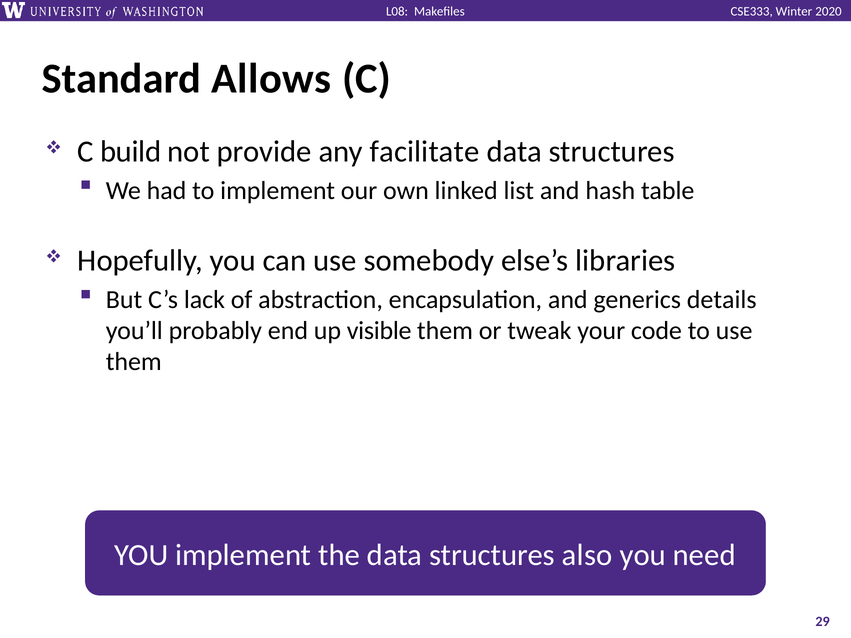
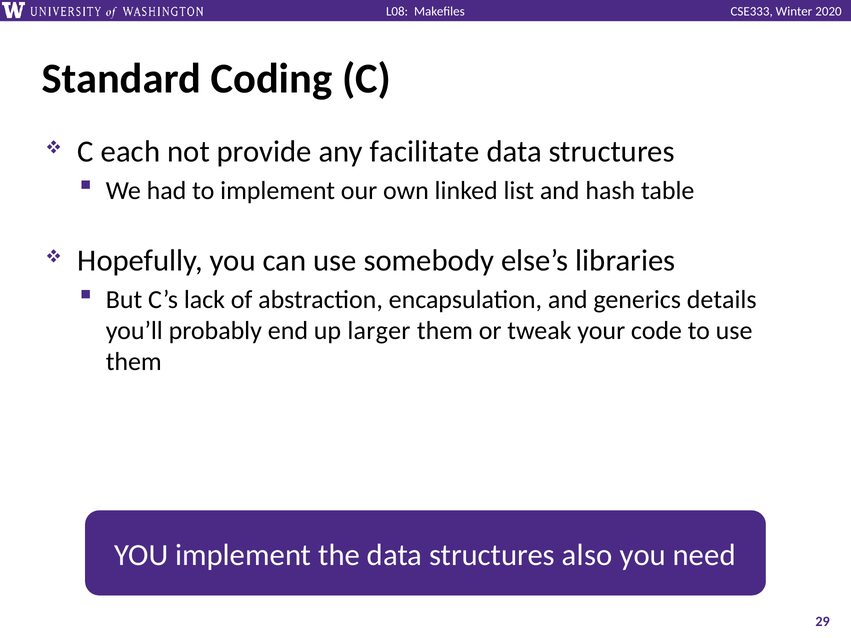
Allows: Allows -> Coding (272, 79)
build: build -> each (130, 152)
visible: visible -> larger (379, 331)
